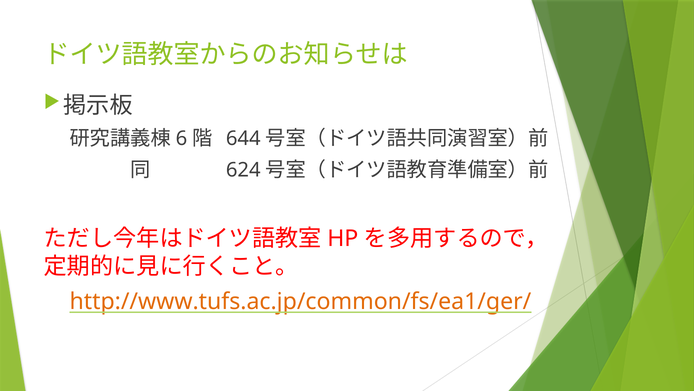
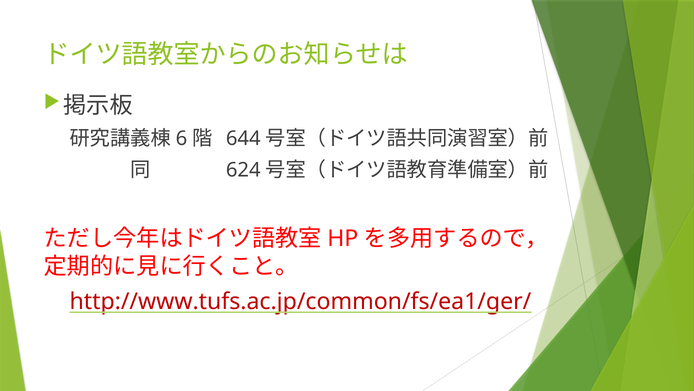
http://www.tufs.ac.jp/common/fs/ea1/ger/ colour: orange -> red (300, 301)
